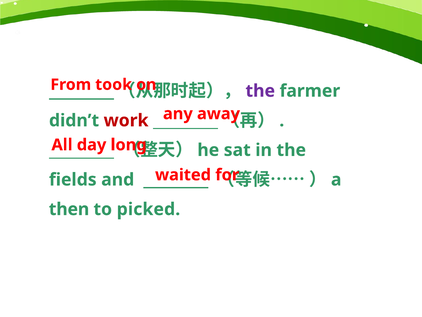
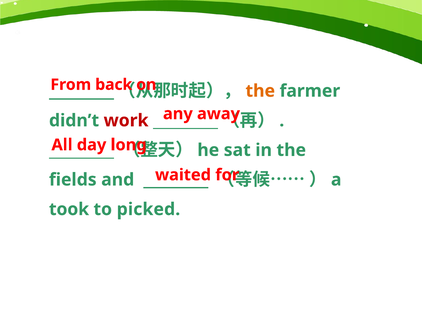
took: took -> back (114, 84)
the colour: purple -> orange (260, 91)
then: then -> took (69, 209)
